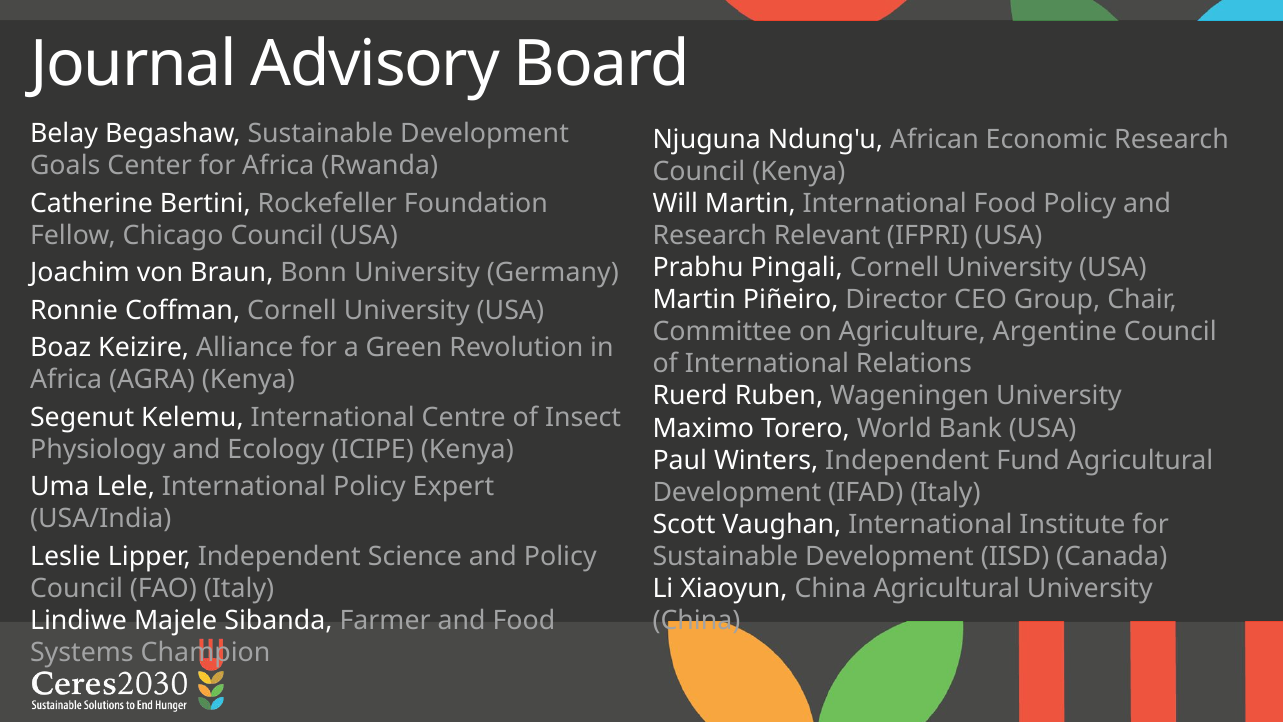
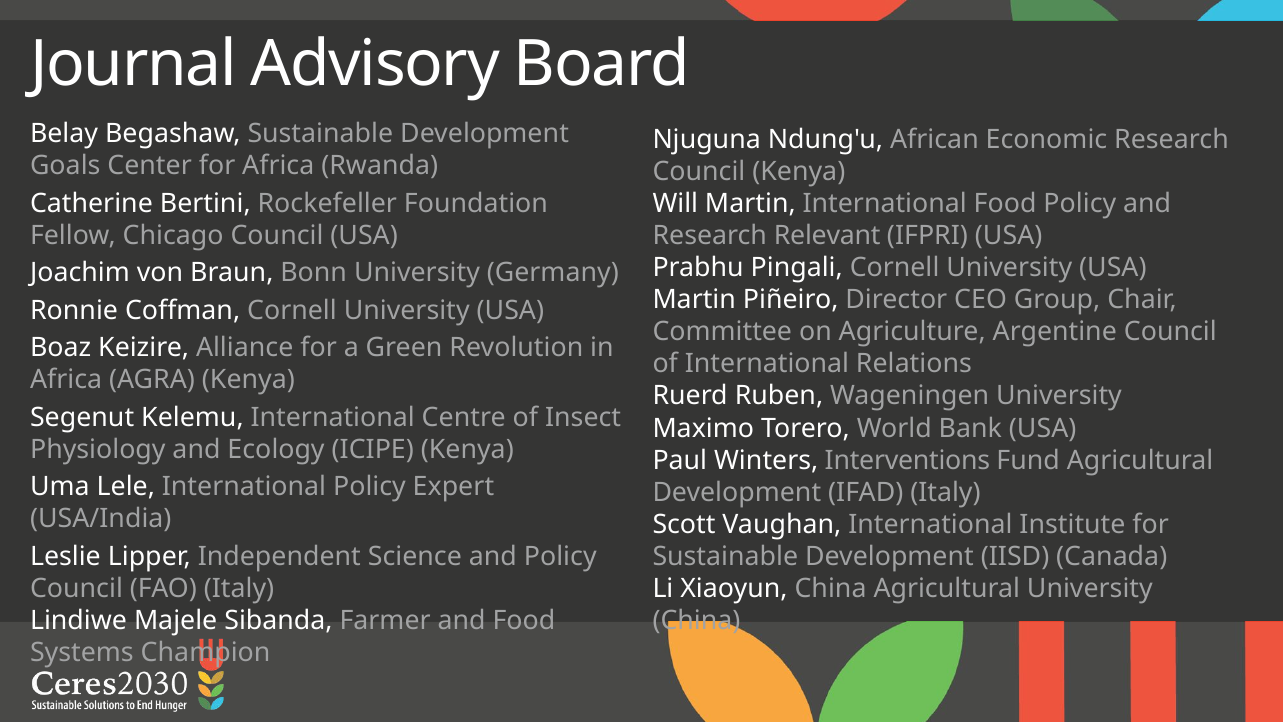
Winters Independent: Independent -> Interventions (907, 460)
